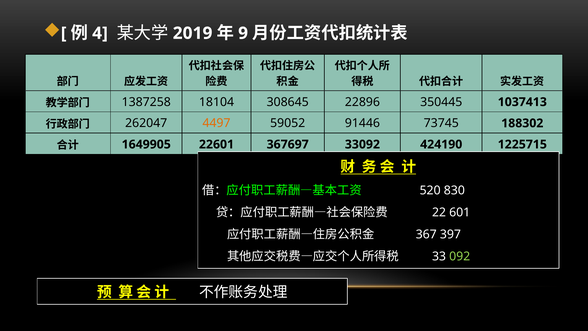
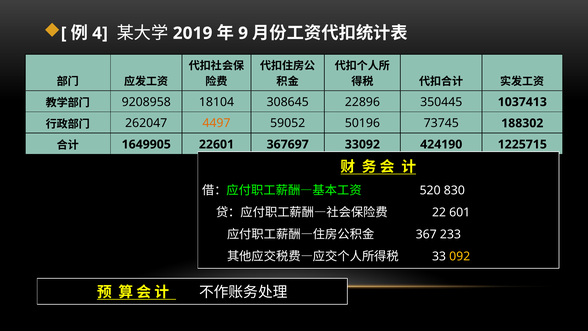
1387258: 1387258 -> 9208958 (146, 102)
91446: 91446 -> 50196 (362, 123)
397: 397 -> 233 (450, 234)
092 colour: light green -> yellow (460, 256)
